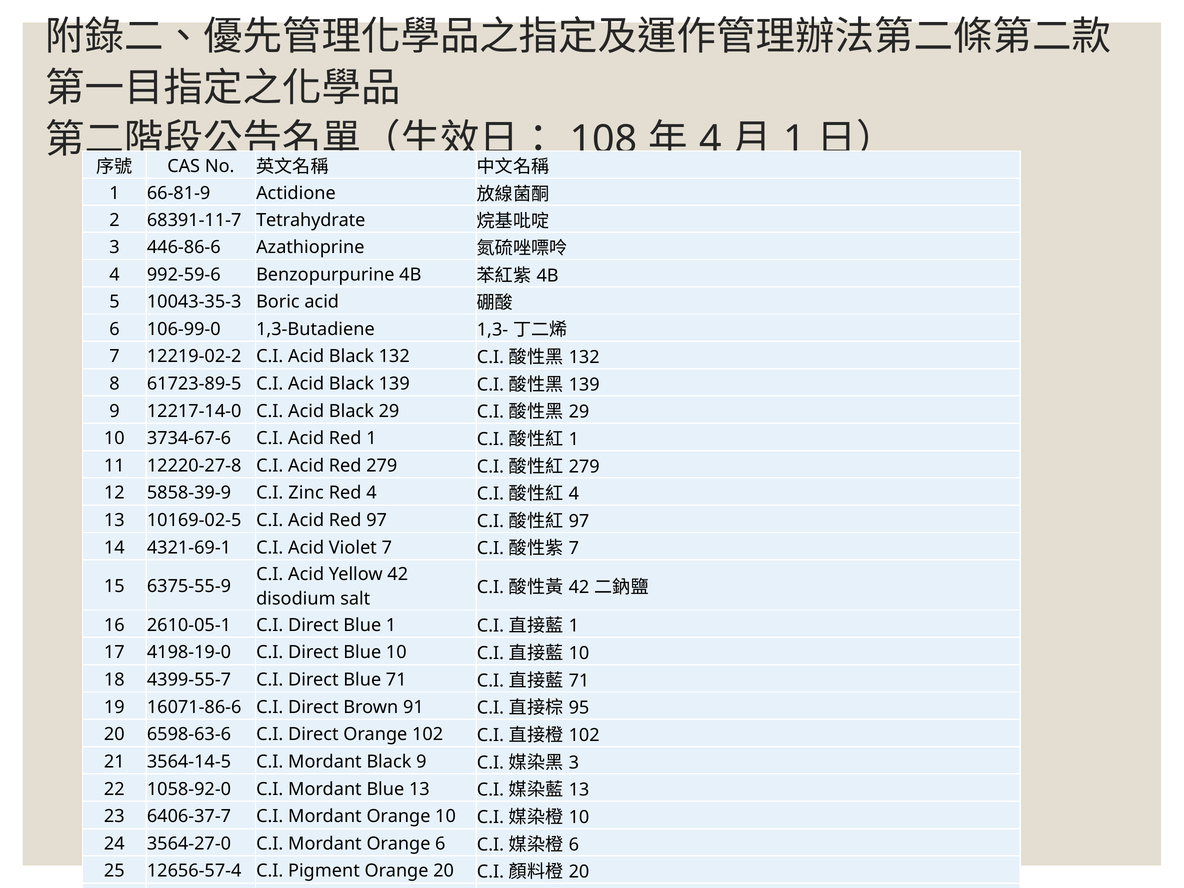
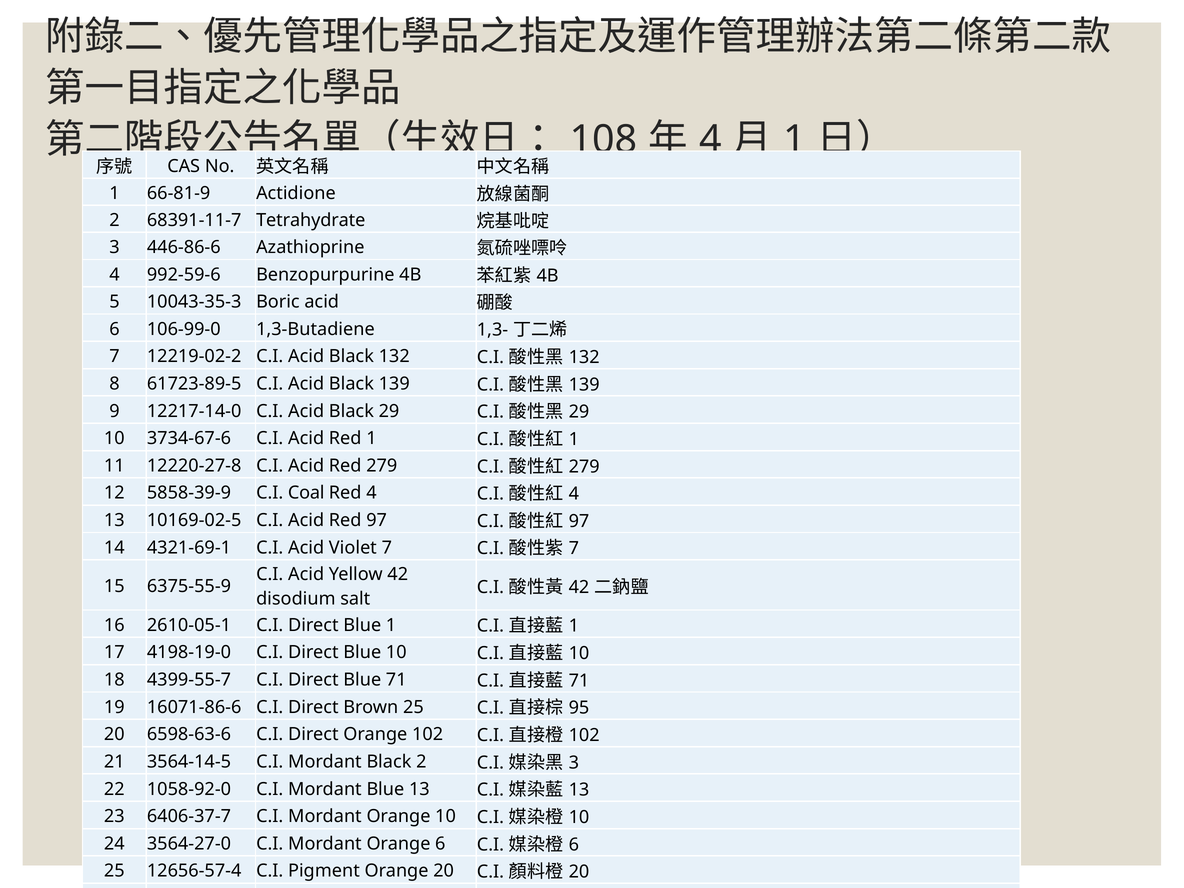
Zinc: Zinc -> Coal (306, 493)
Brown 91: 91 -> 25 (413, 707)
Black 9: 9 -> 2 (421, 762)
